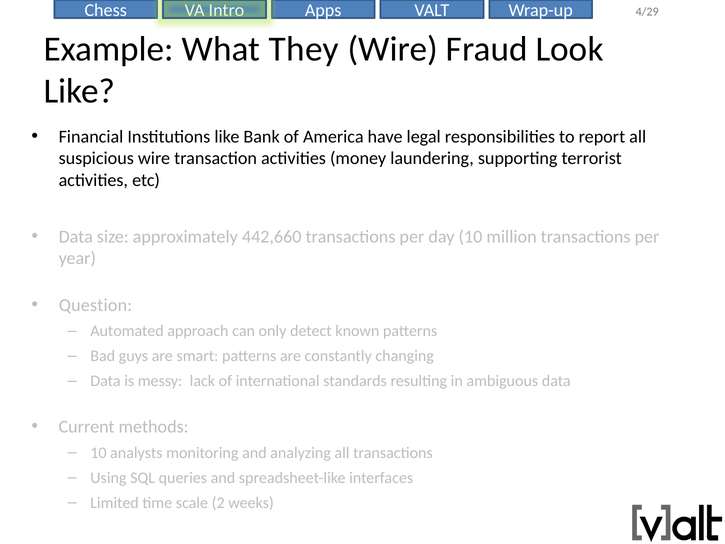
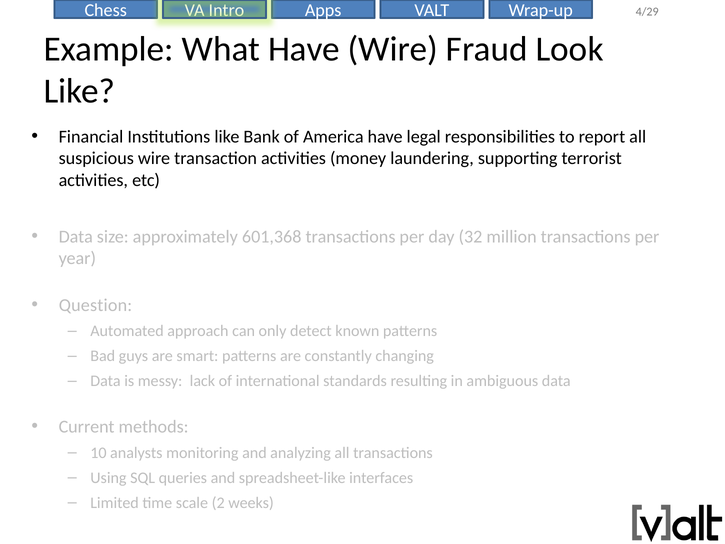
What They: They -> Have (304, 49)
442,660: 442,660 -> 601,368 (272, 236)
day 10: 10 -> 32 (470, 236)
